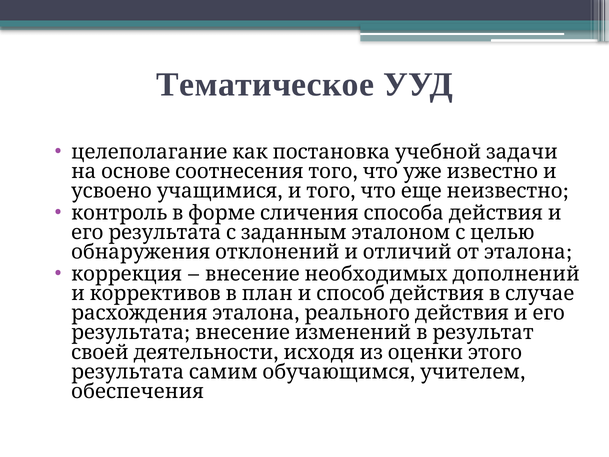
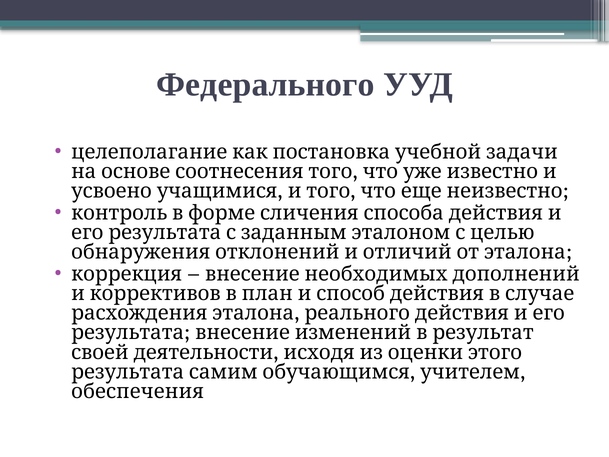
Тематическое: Тематическое -> Федерального (265, 84)
